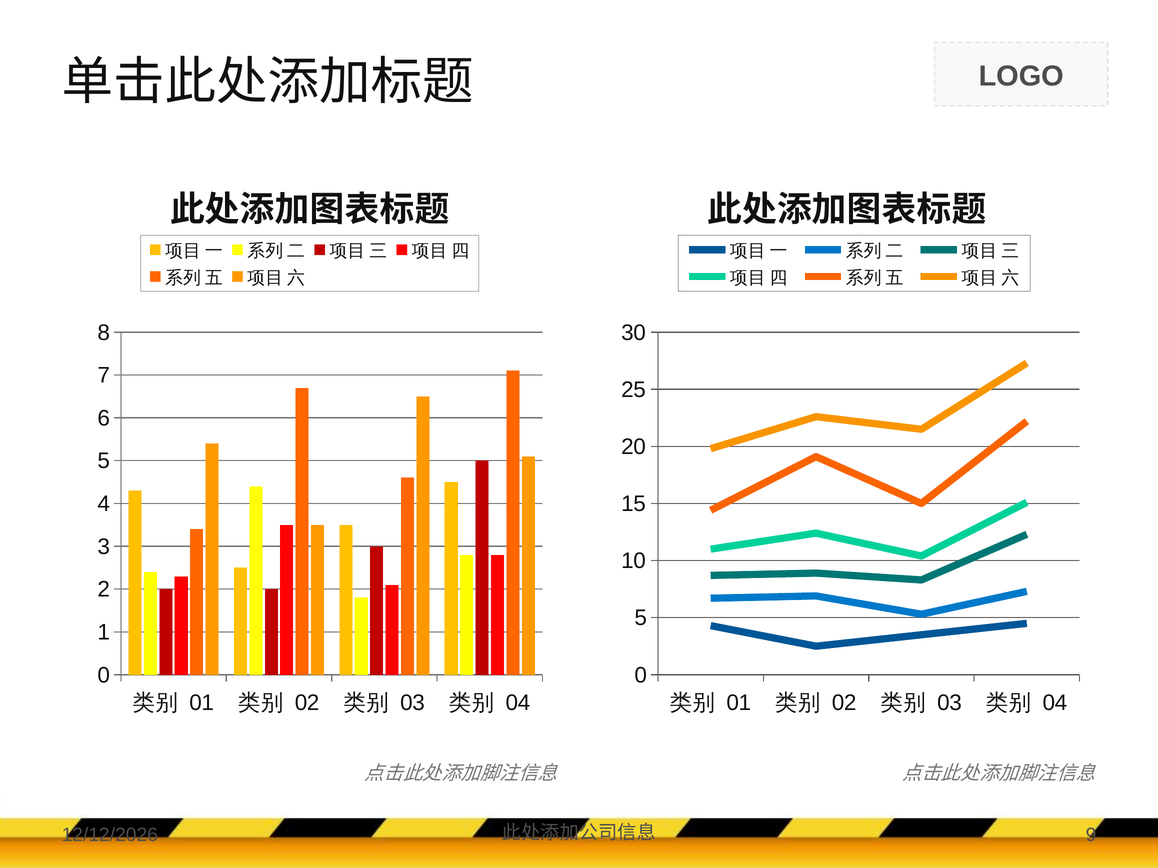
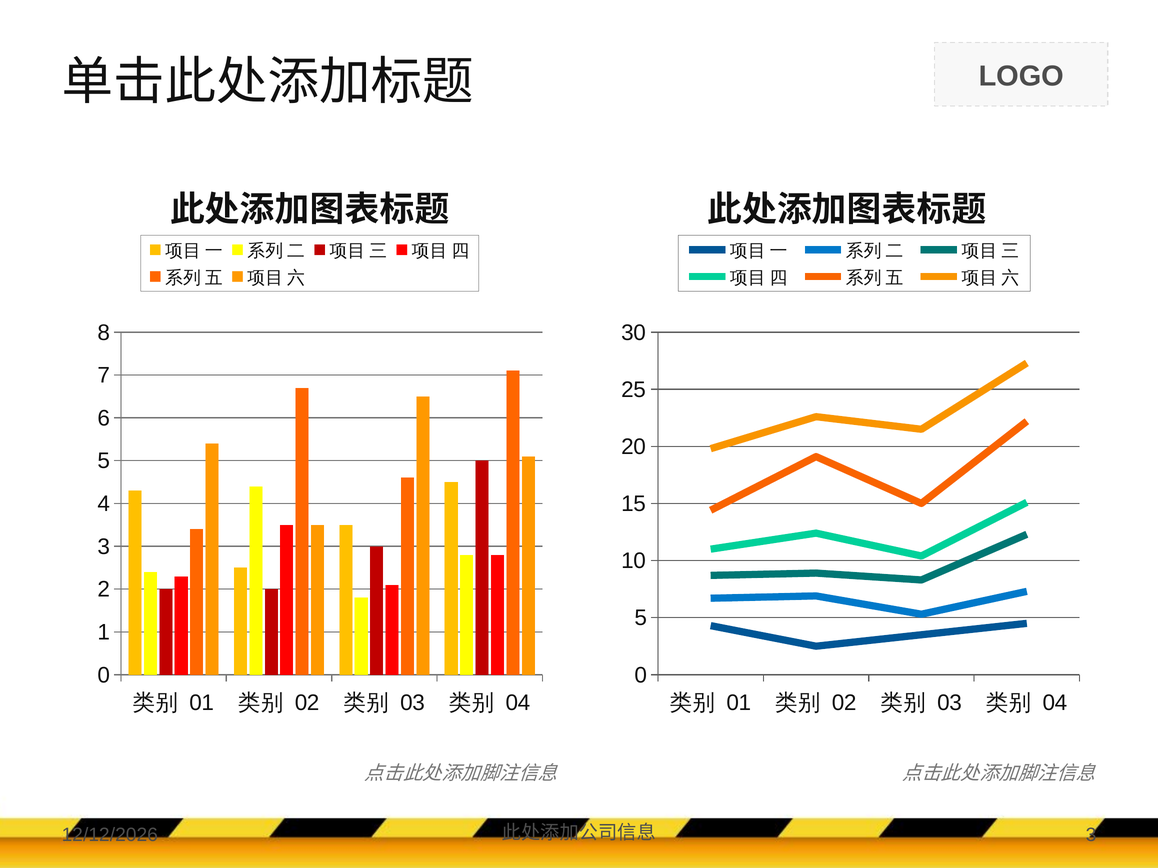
9: 9 -> 3 (1091, 836)
